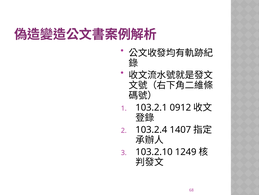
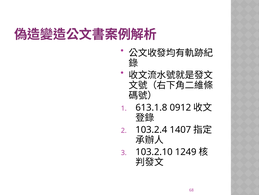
103.2.1: 103.2.1 -> 613.1.8 (151, 107)
